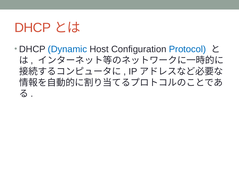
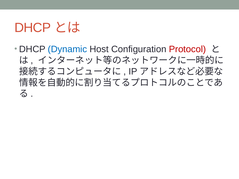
Protocol colour: blue -> red (187, 49)
